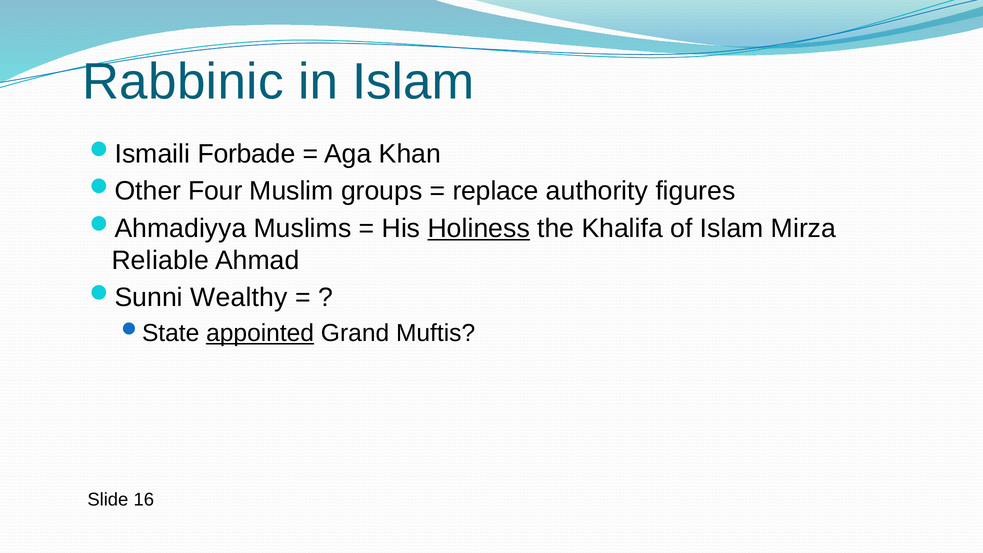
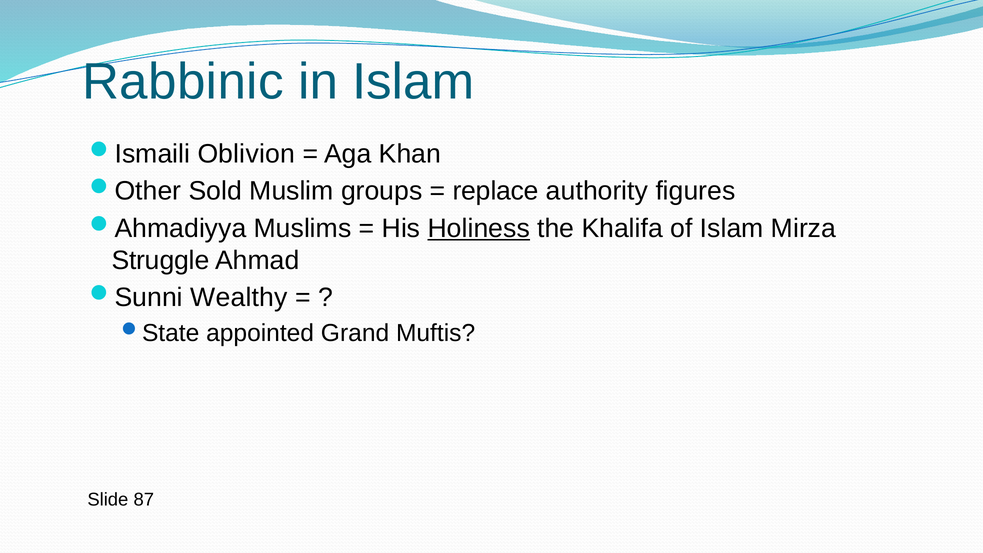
Forbade: Forbade -> Oblivion (246, 154)
Four: Four -> Sold (215, 191)
Reliable: Reliable -> Struggle (160, 260)
appointed underline: present -> none (260, 333)
16: 16 -> 87 (144, 499)
